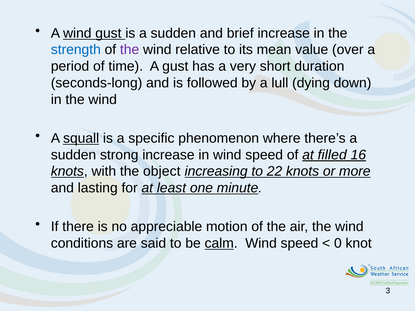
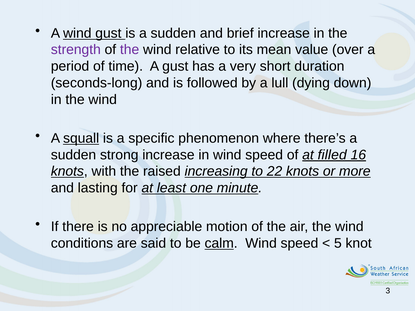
strength colour: blue -> purple (76, 50)
object: object -> raised (162, 171)
0: 0 -> 5 (338, 243)
